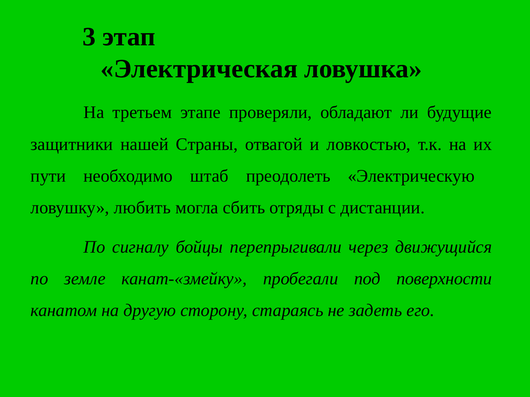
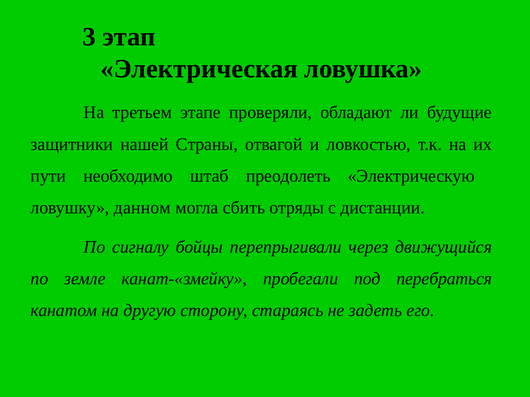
любить: любить -> данном (142, 208)
поверхности: поверхности -> перебраться (444, 279)
